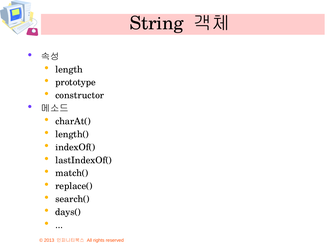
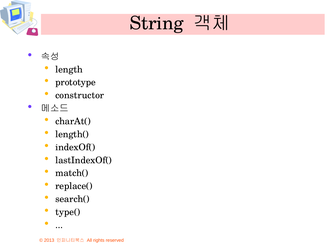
days(: days( -> type( (68, 212)
